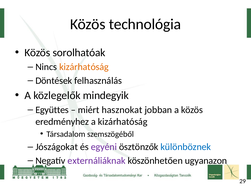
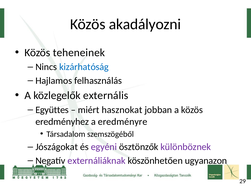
technológia: technológia -> akadályozni (145, 24)
sorolhatóak: sorolhatóak -> teheneinek (79, 53)
kizárhatóság colour: orange -> blue (84, 67)
Döntések: Döntések -> Hajlamos (54, 81)
mindegyik: mindegyik -> externális (106, 96)
a kizárhatóság: kizárhatóság -> eredményre (123, 122)
különböznek colour: blue -> purple (186, 147)
